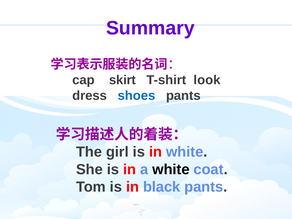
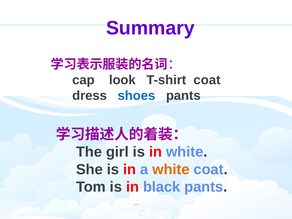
skirt: skirt -> look (122, 80)
T-shirt look: look -> coat (207, 80)
white colour: black -> orange (171, 169)
